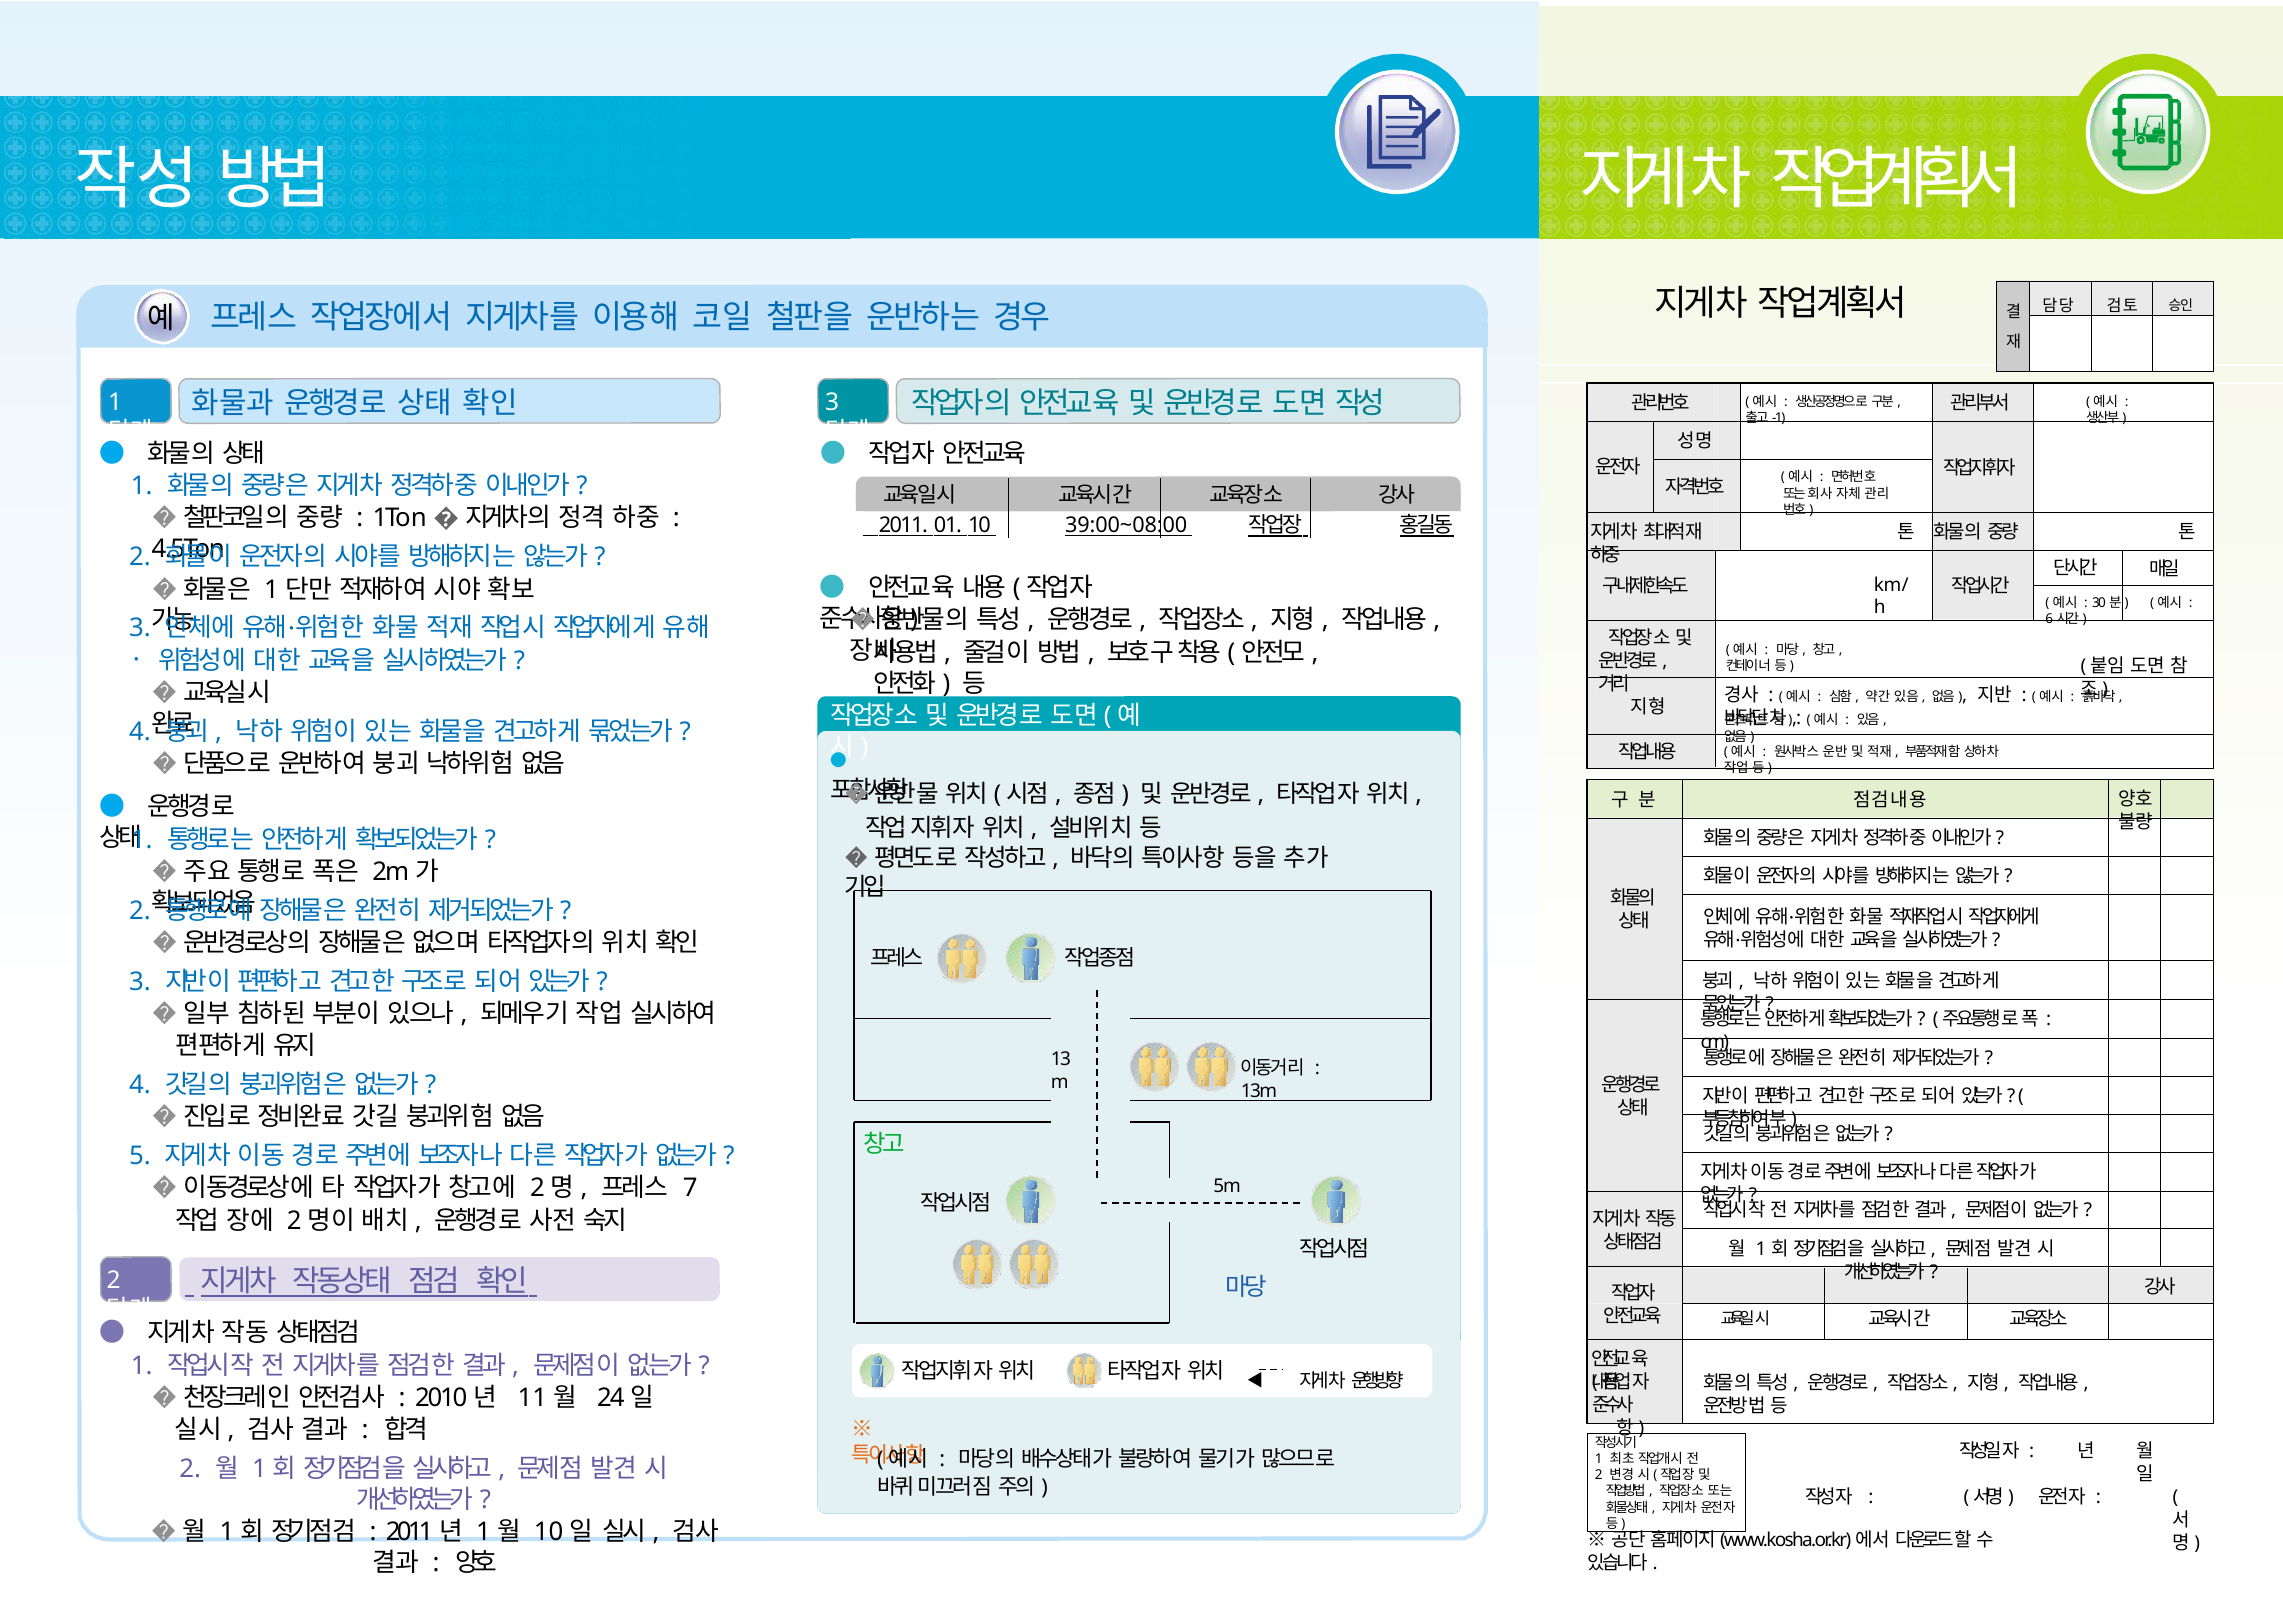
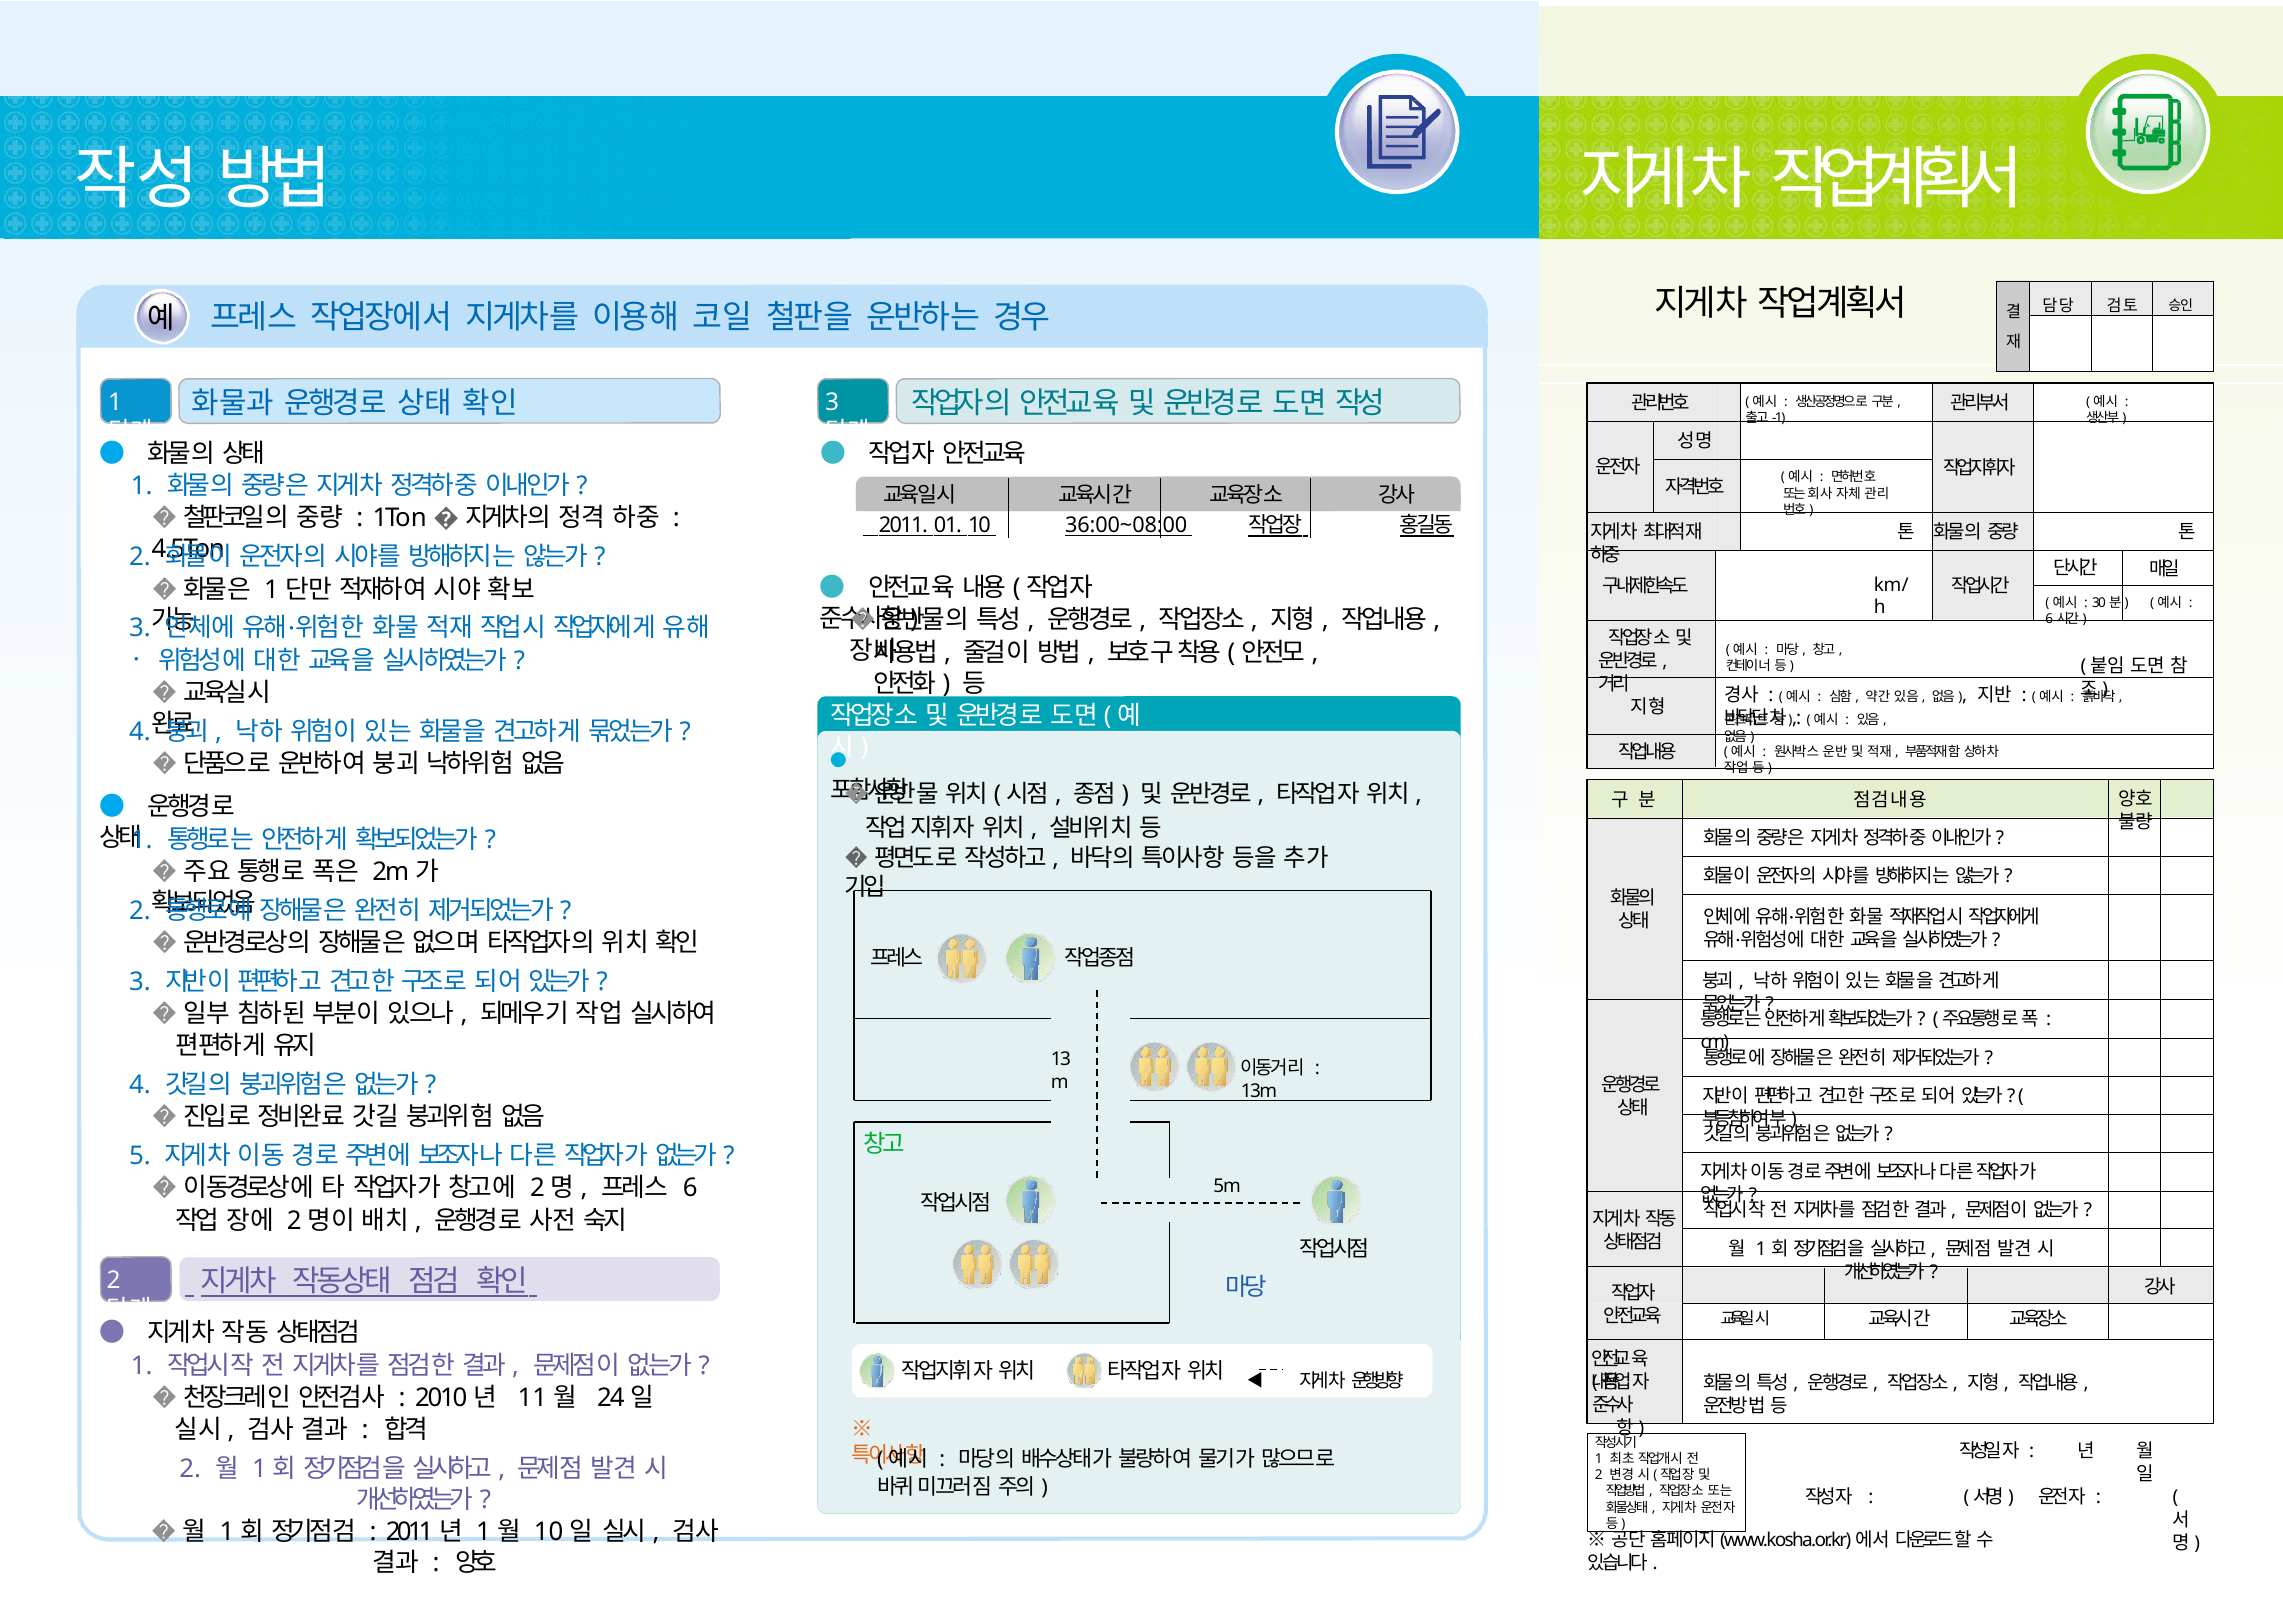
39:00~08:00: 39:00~08:00 -> 36:00~08:00 (1126, 526)
7: 7 -> 6 (690, 1189)
